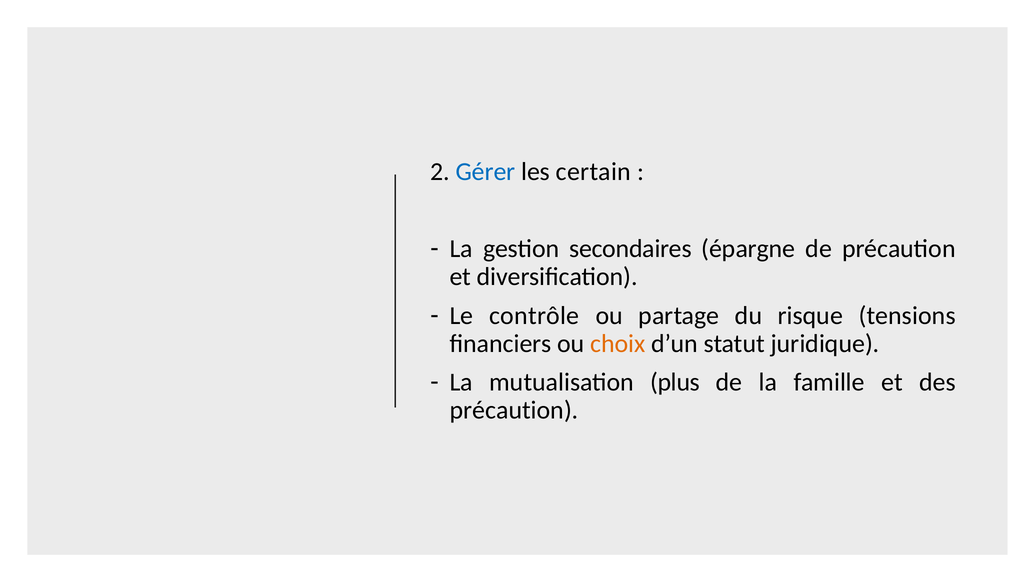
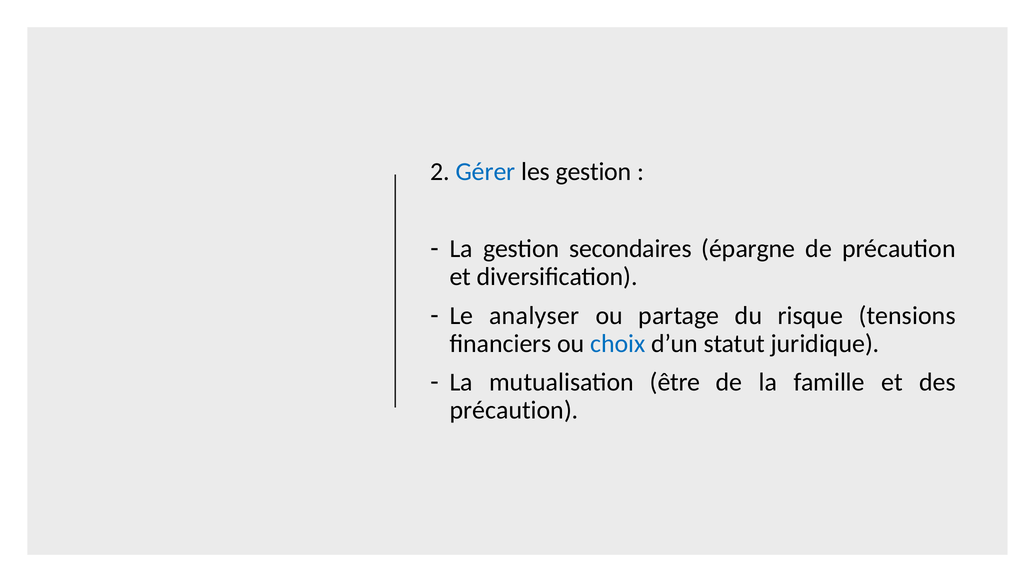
les certain: certain -> gestion (594, 172)
contrôle: contrôle -> analyser (534, 316)
choix colour: orange -> blue (618, 344)
plus: plus -> être (675, 382)
